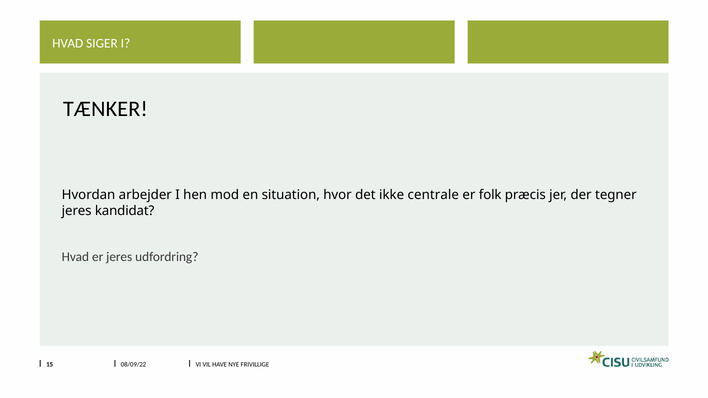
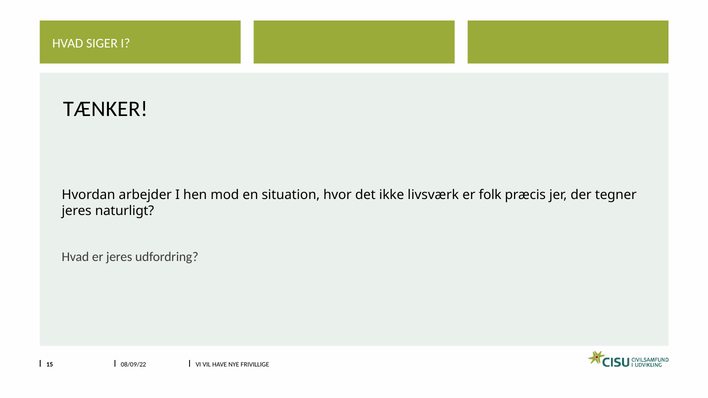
centrale: centrale -> livsværk (433, 195)
kandidat: kandidat -> naturligt (125, 211)
